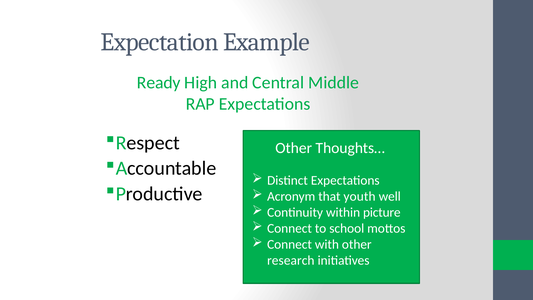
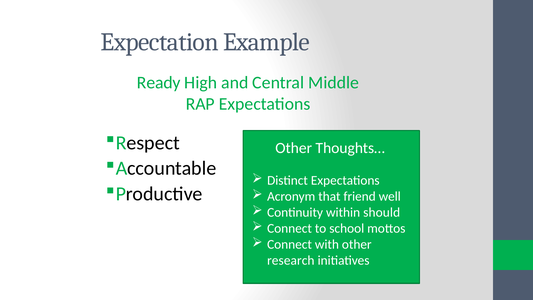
youth: youth -> friend (360, 196)
picture: picture -> should (382, 212)
